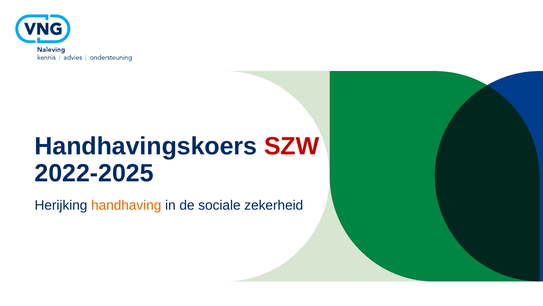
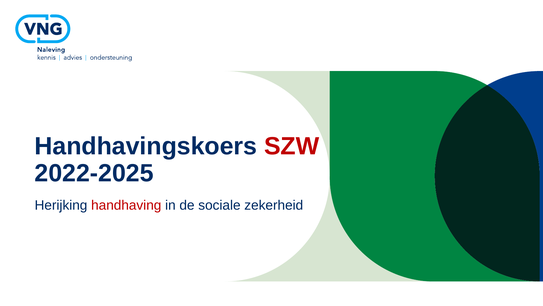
handhaving colour: orange -> red (126, 205)
